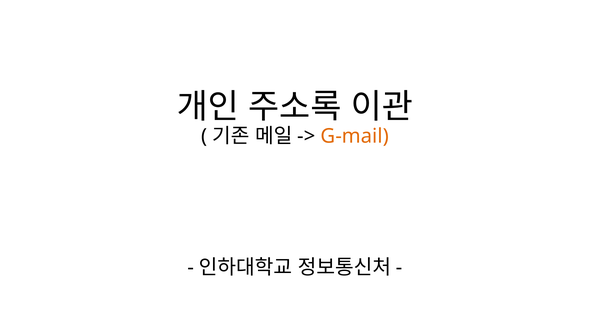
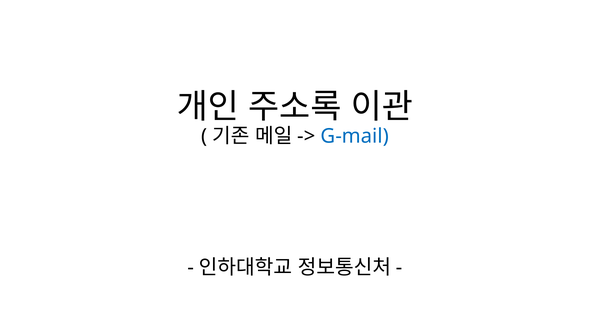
G-mail colour: orange -> blue (355, 136)
